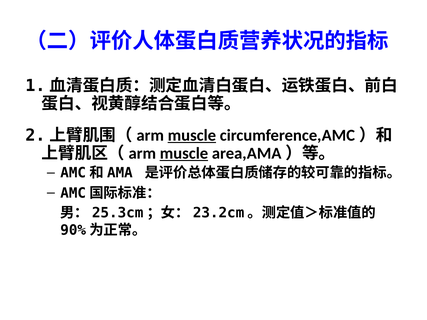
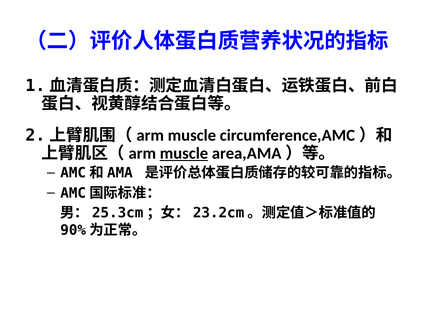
muscle underline: present -> none (192, 136)
